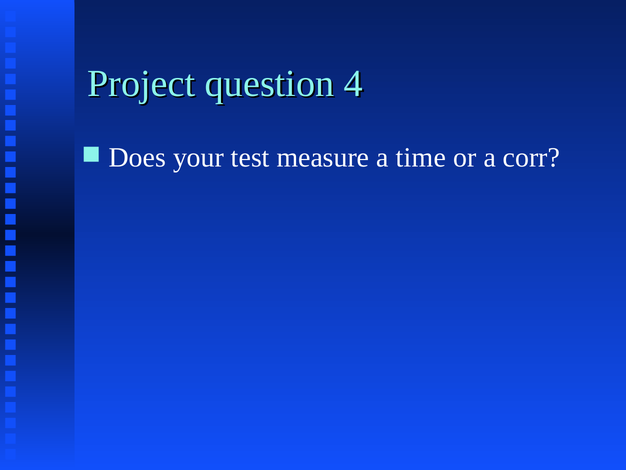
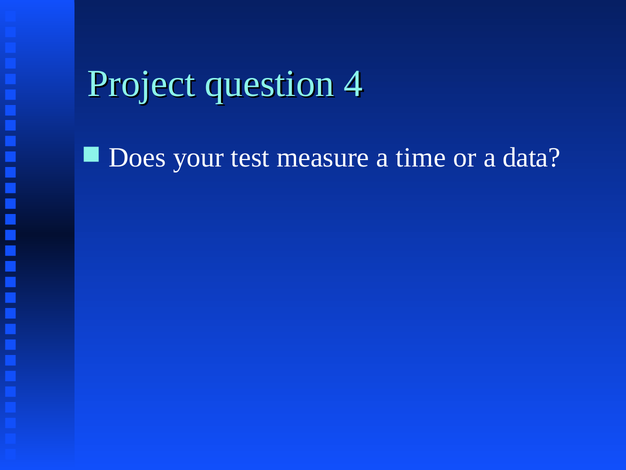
corr: corr -> data (532, 157)
